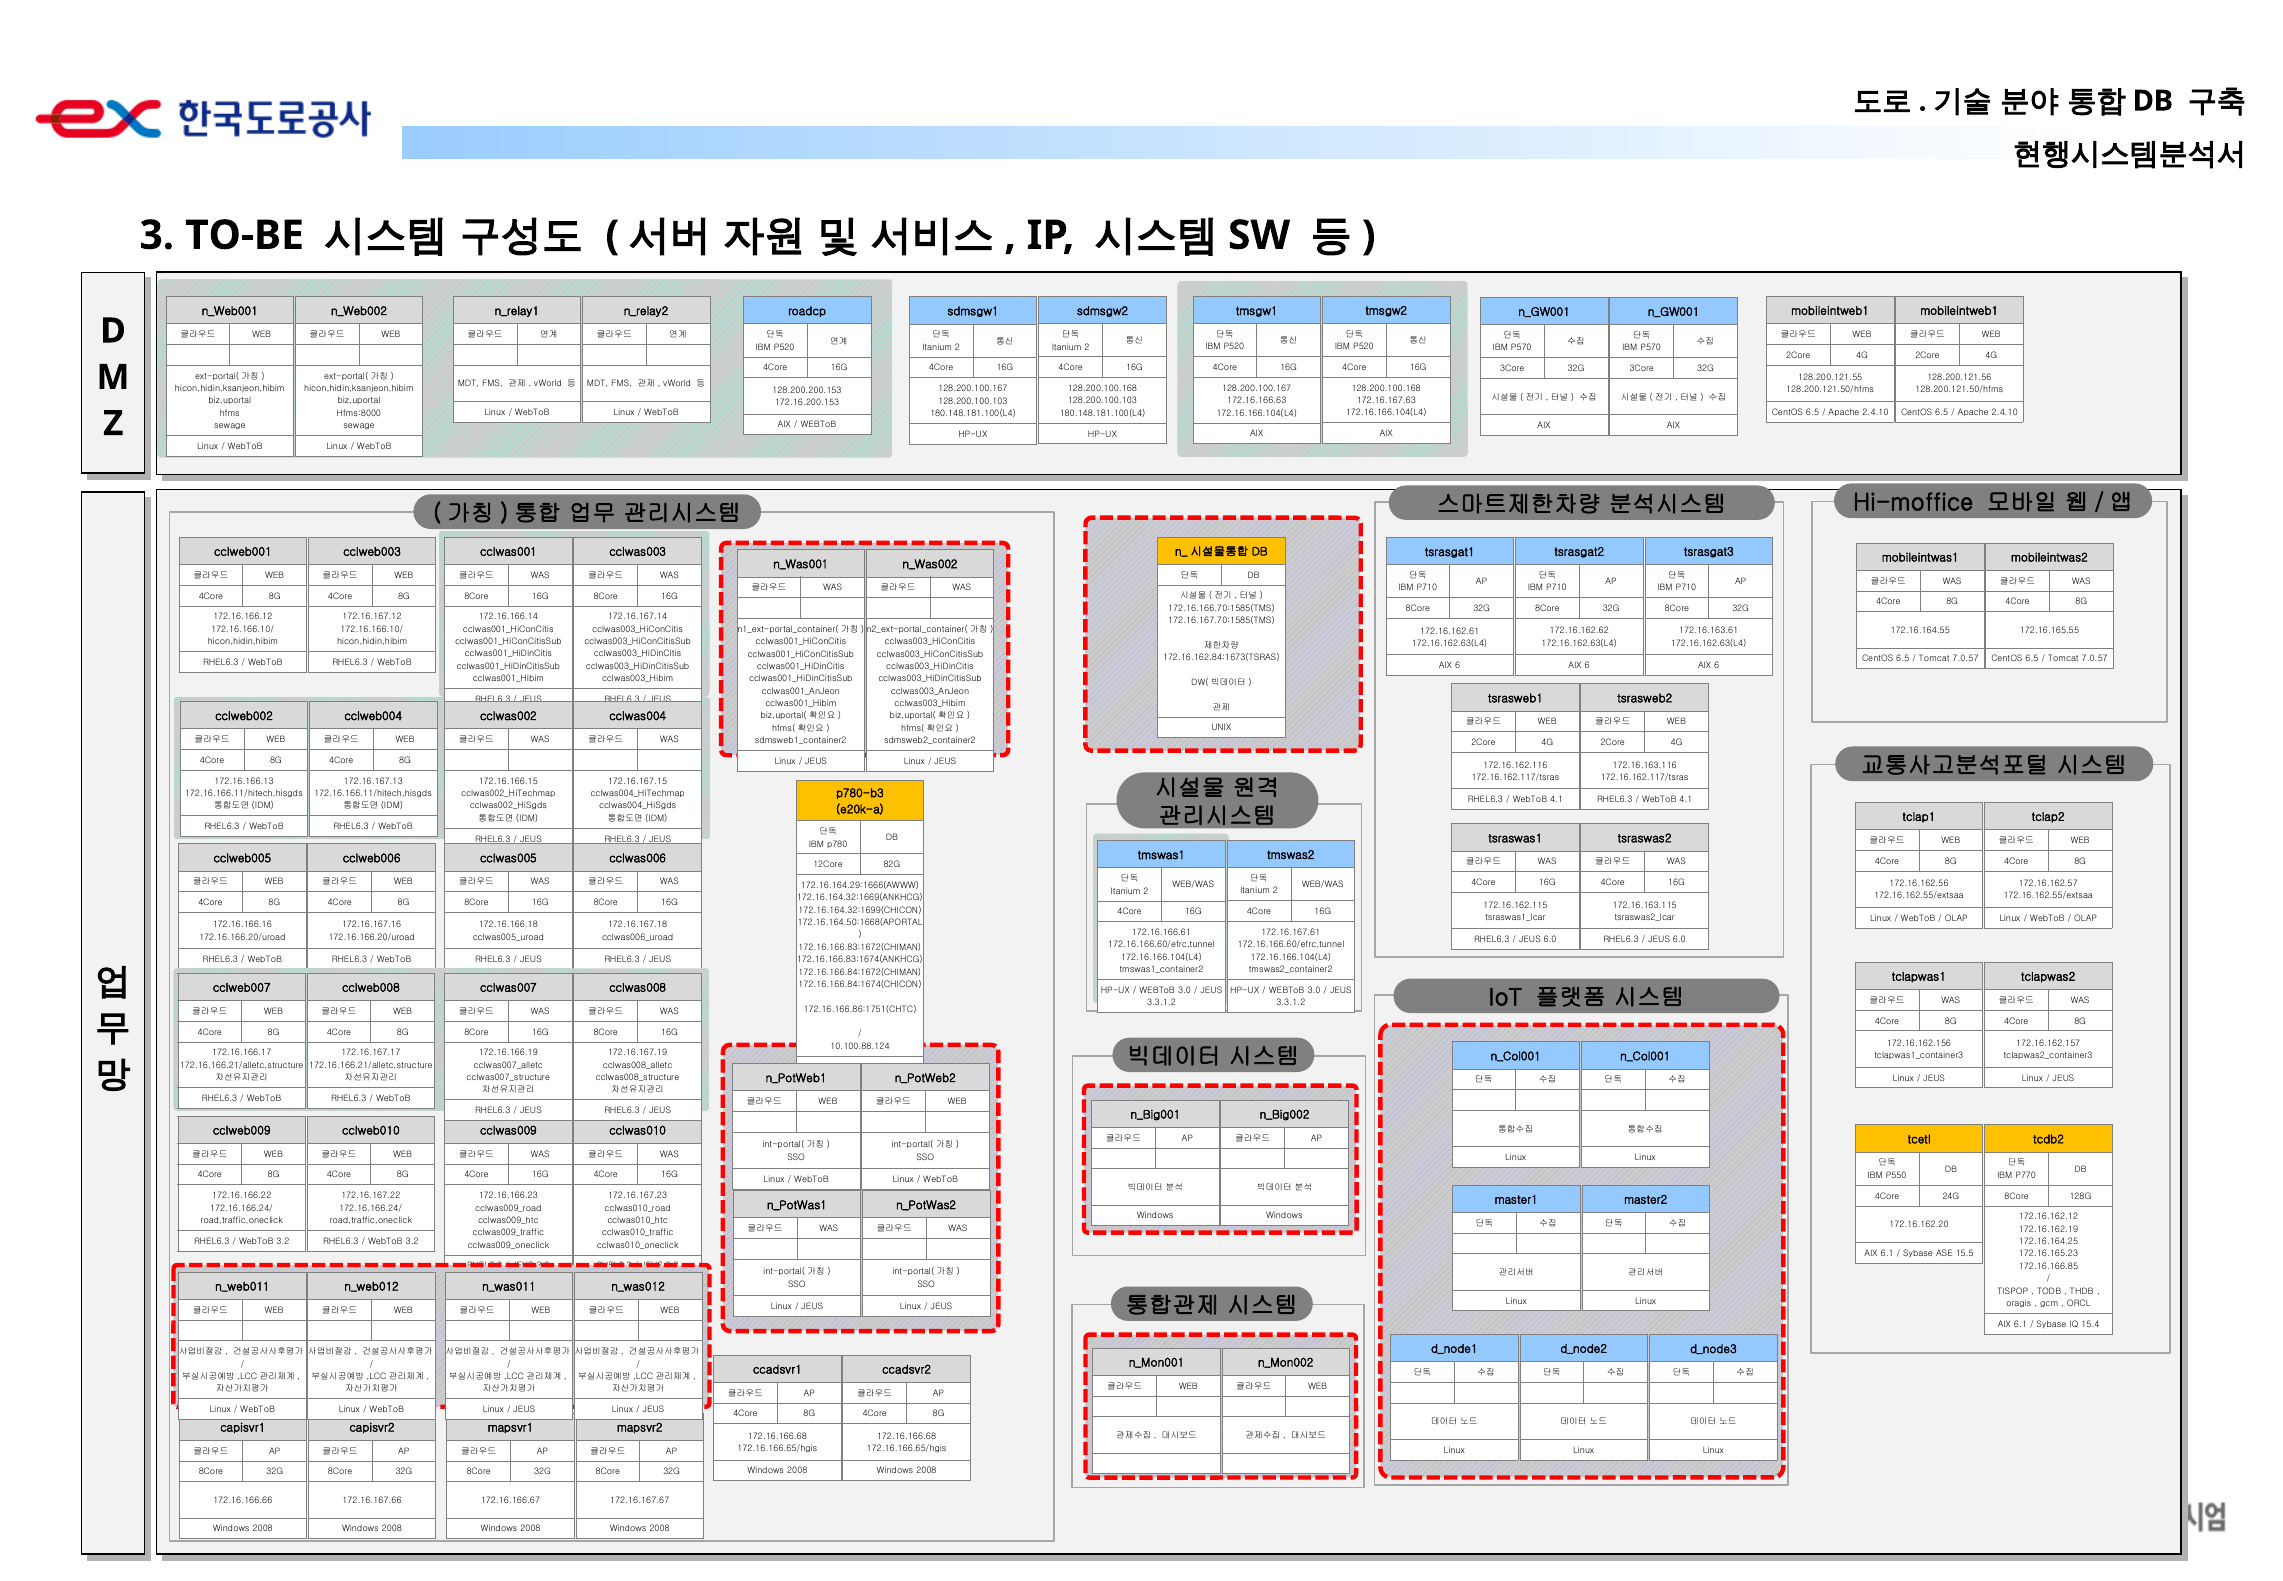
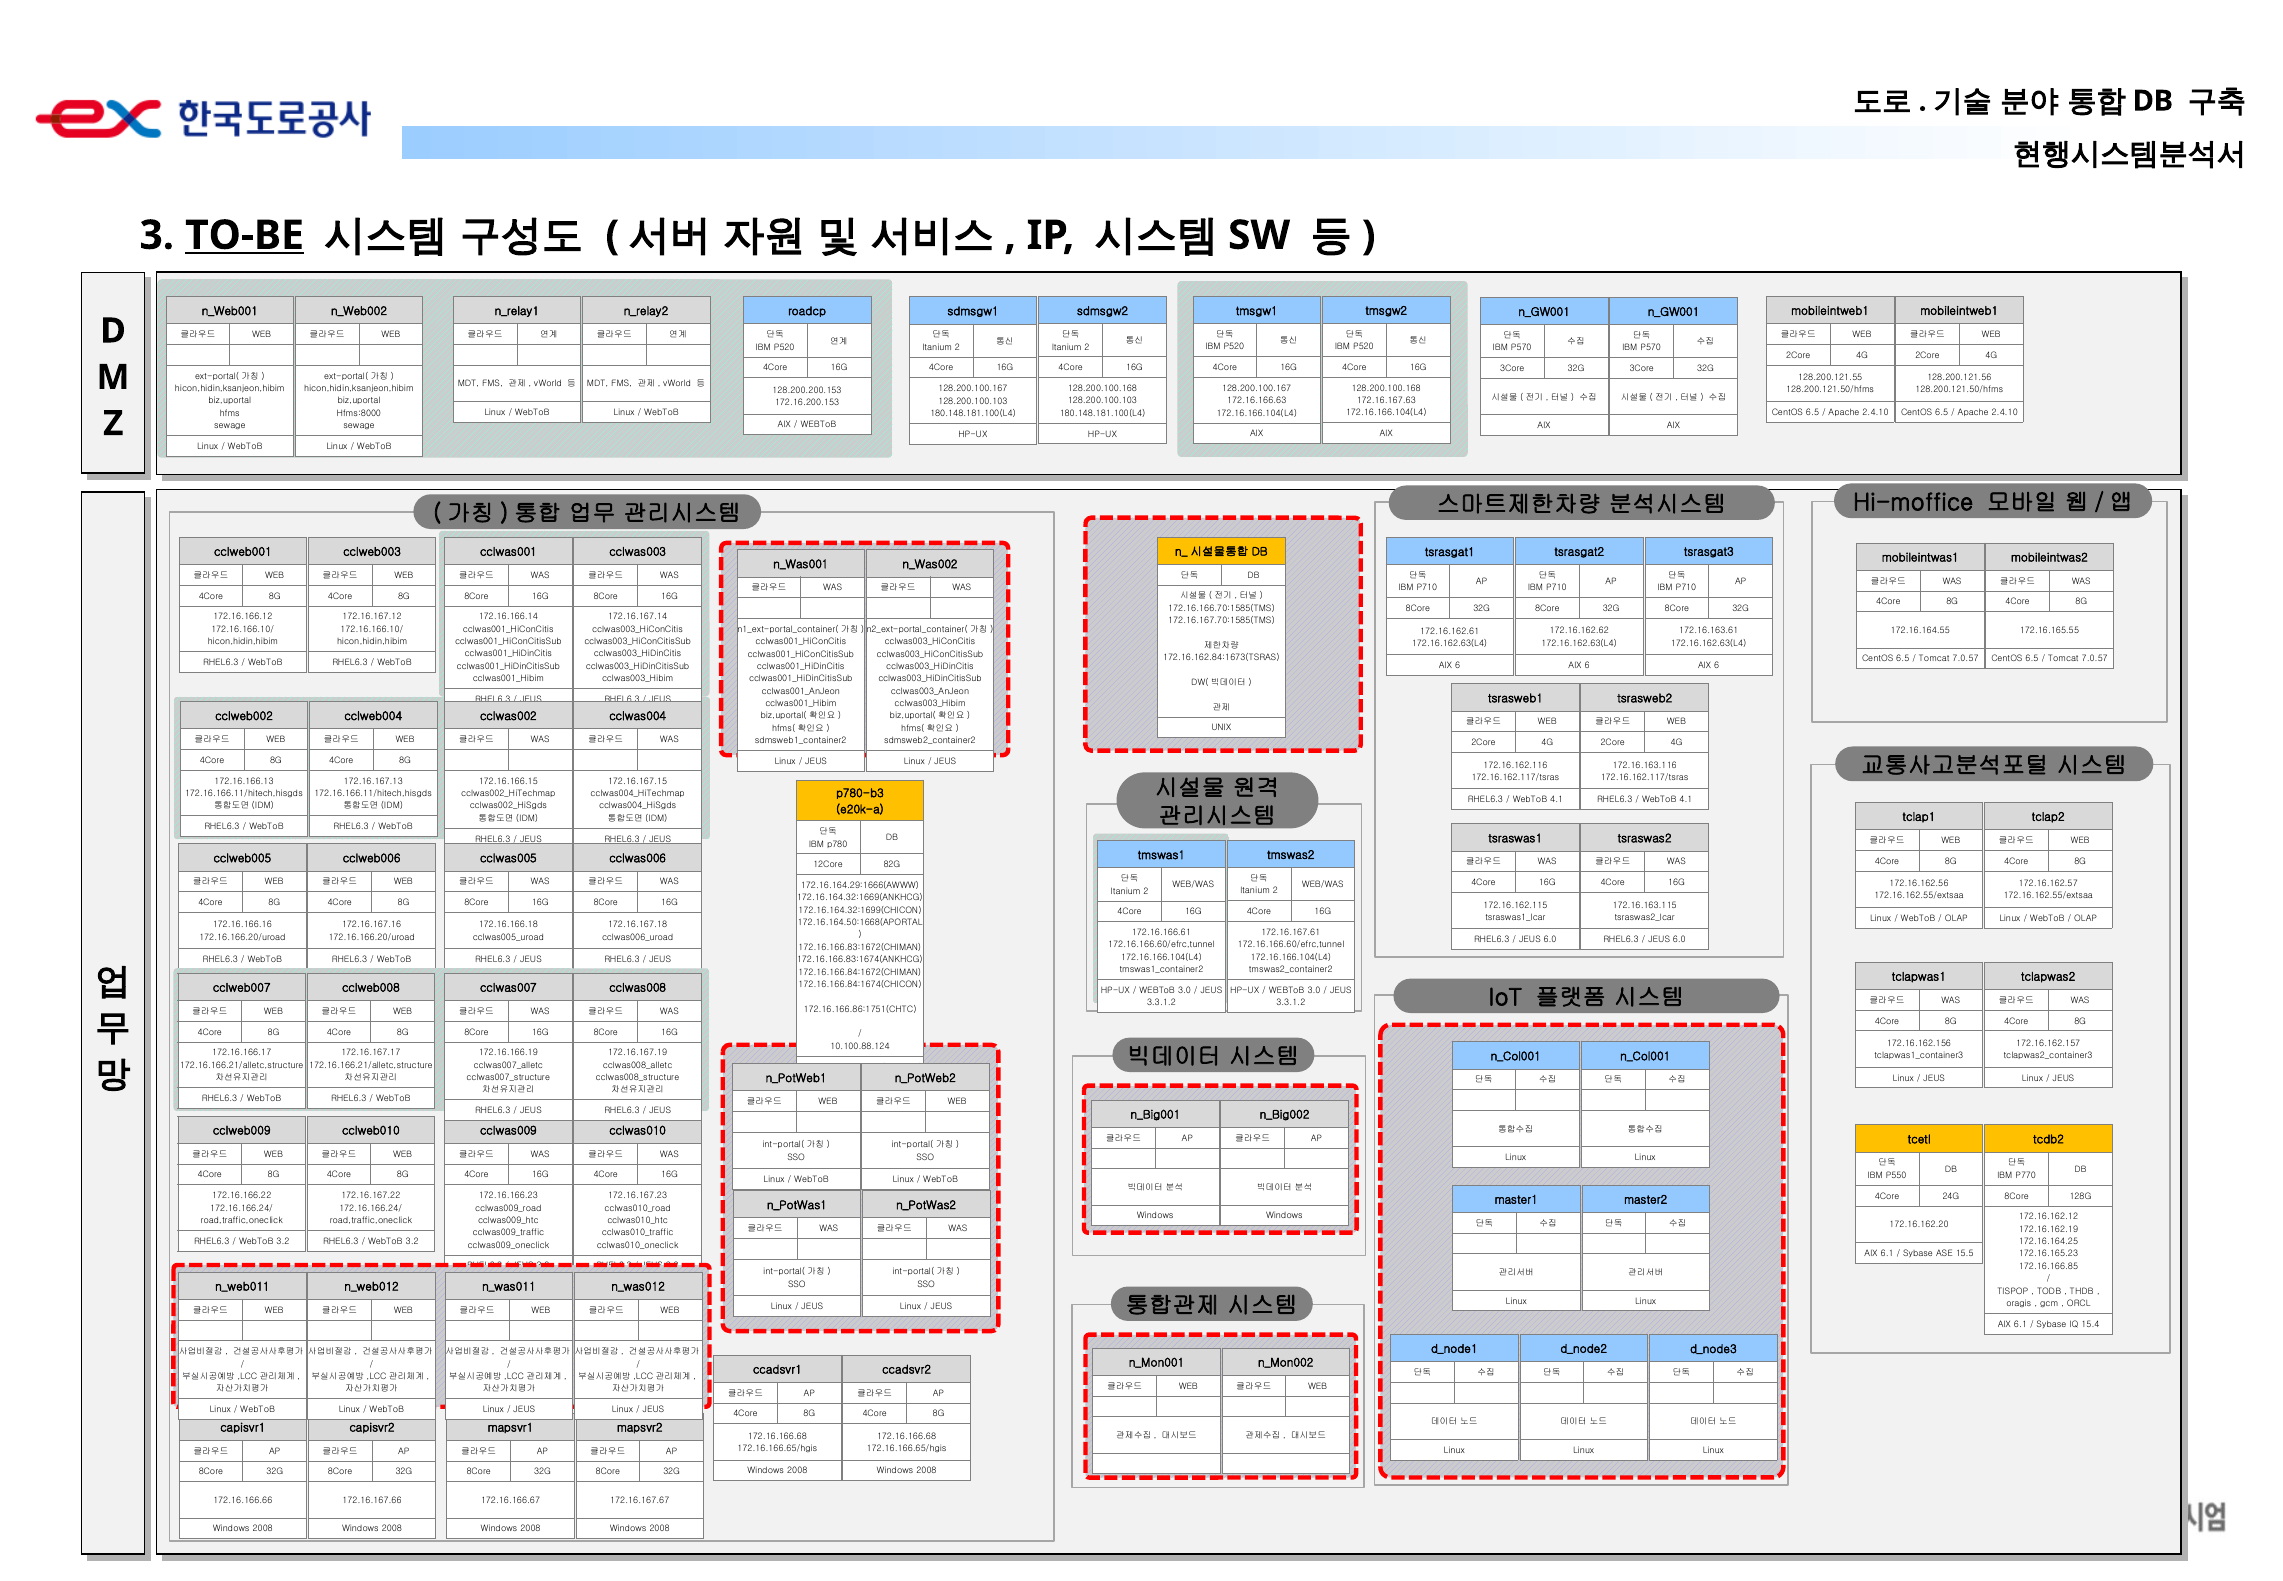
TO-BE underline: none -> present (244, 235)
